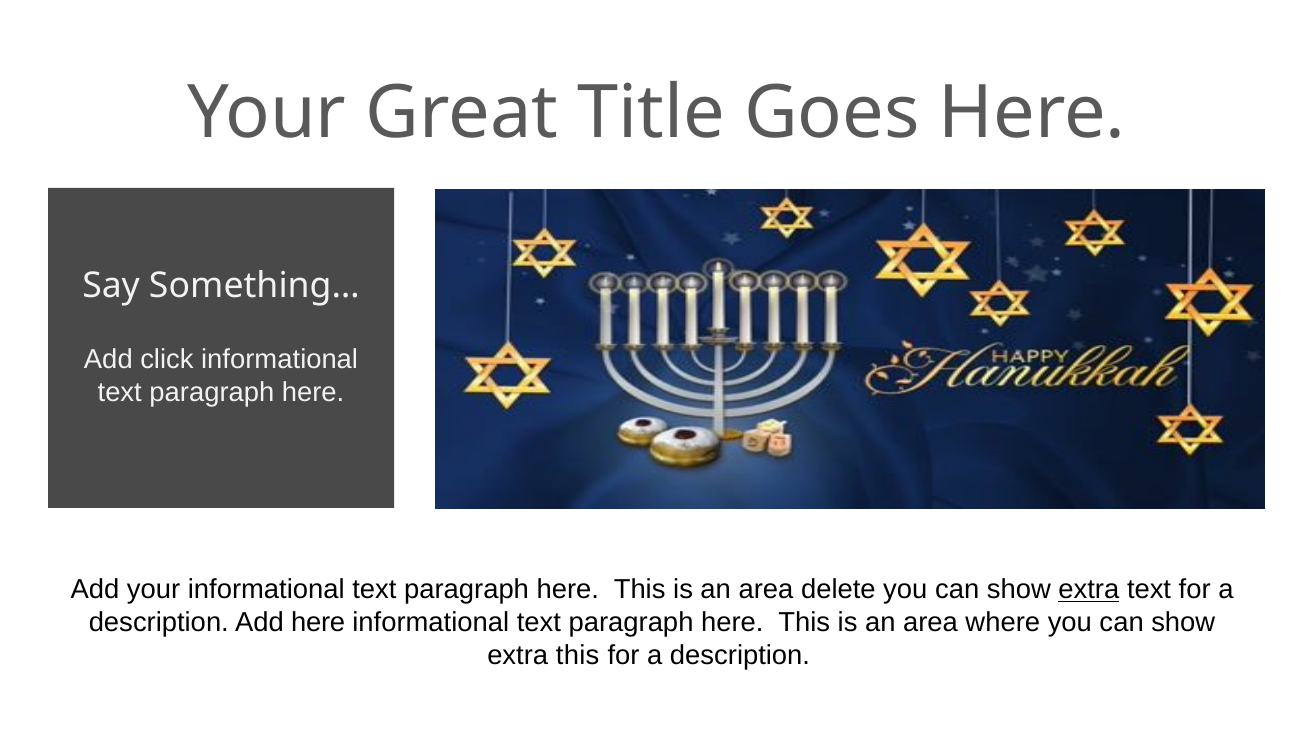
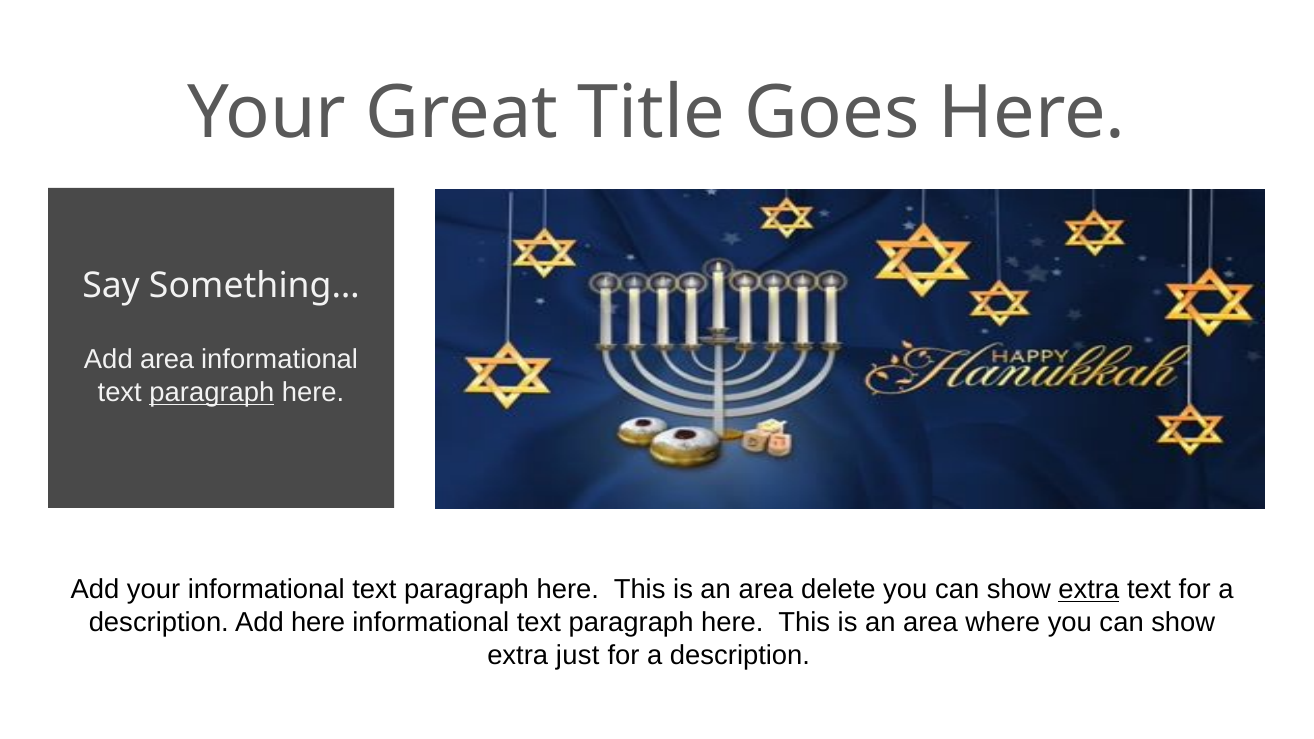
Add click: click -> area (167, 360)
paragraph underline: none -> present (212, 393)
extra this: this -> just (578, 656)
